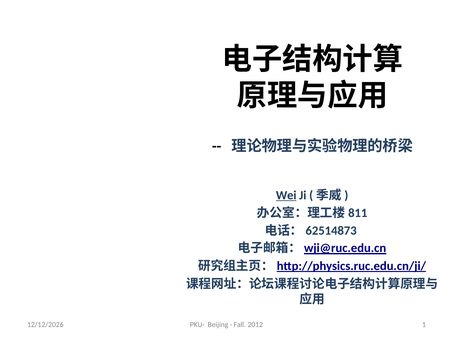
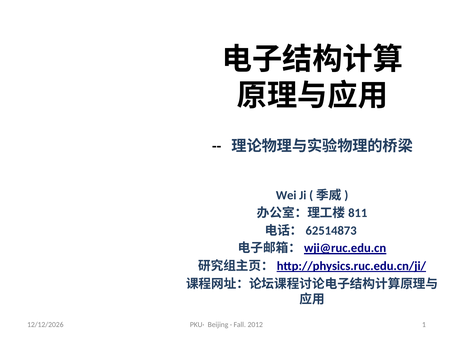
Wei underline: present -> none (286, 195)
